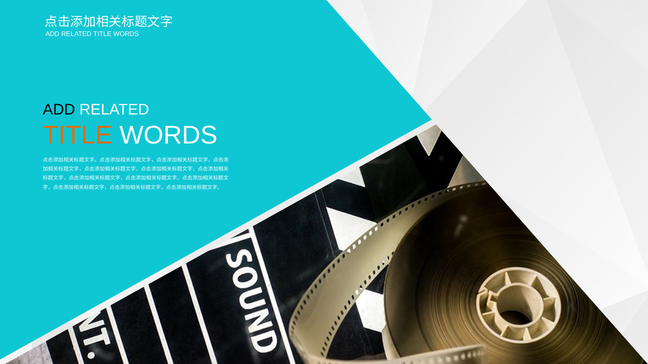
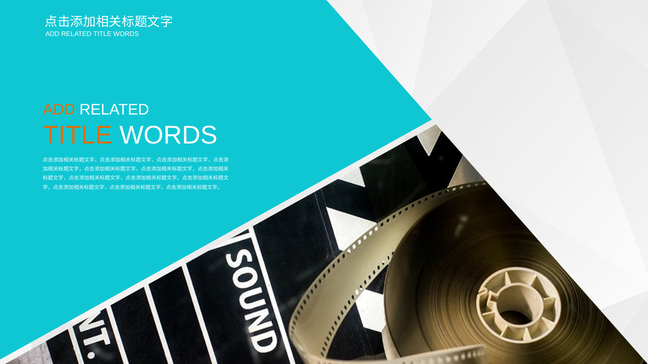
ADD colour: black -> orange (59, 110)
